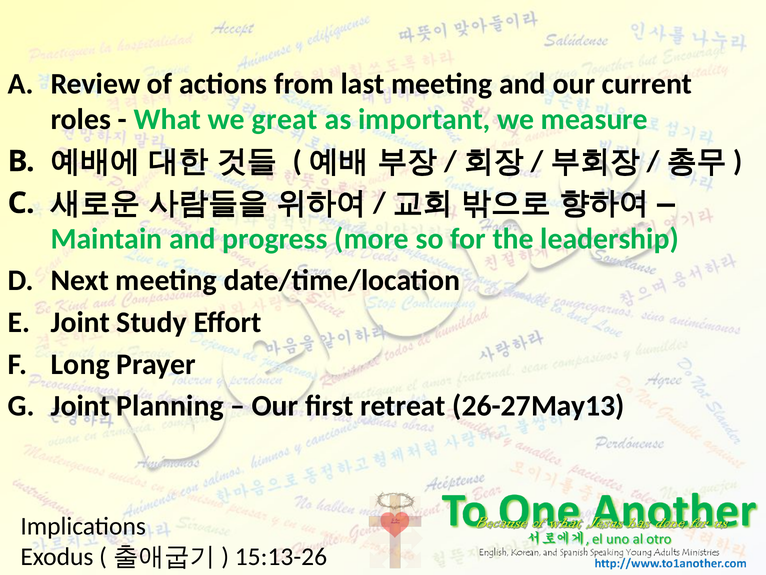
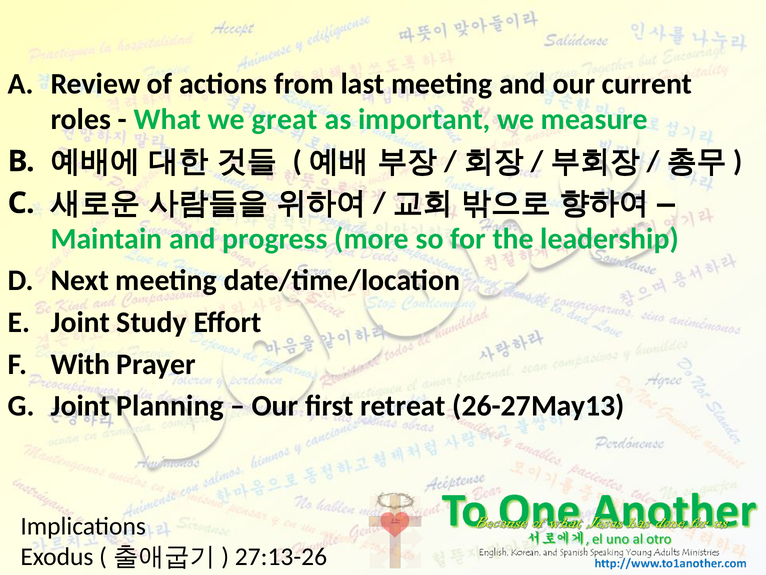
Long: Long -> With (80, 364)
15:13-26: 15:13-26 -> 27:13-26 (281, 556)
